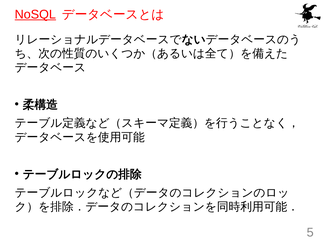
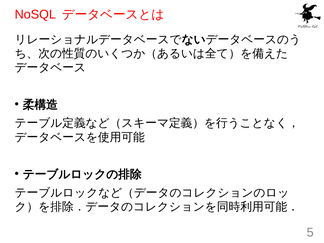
NoSQL underline: present -> none (35, 15)
